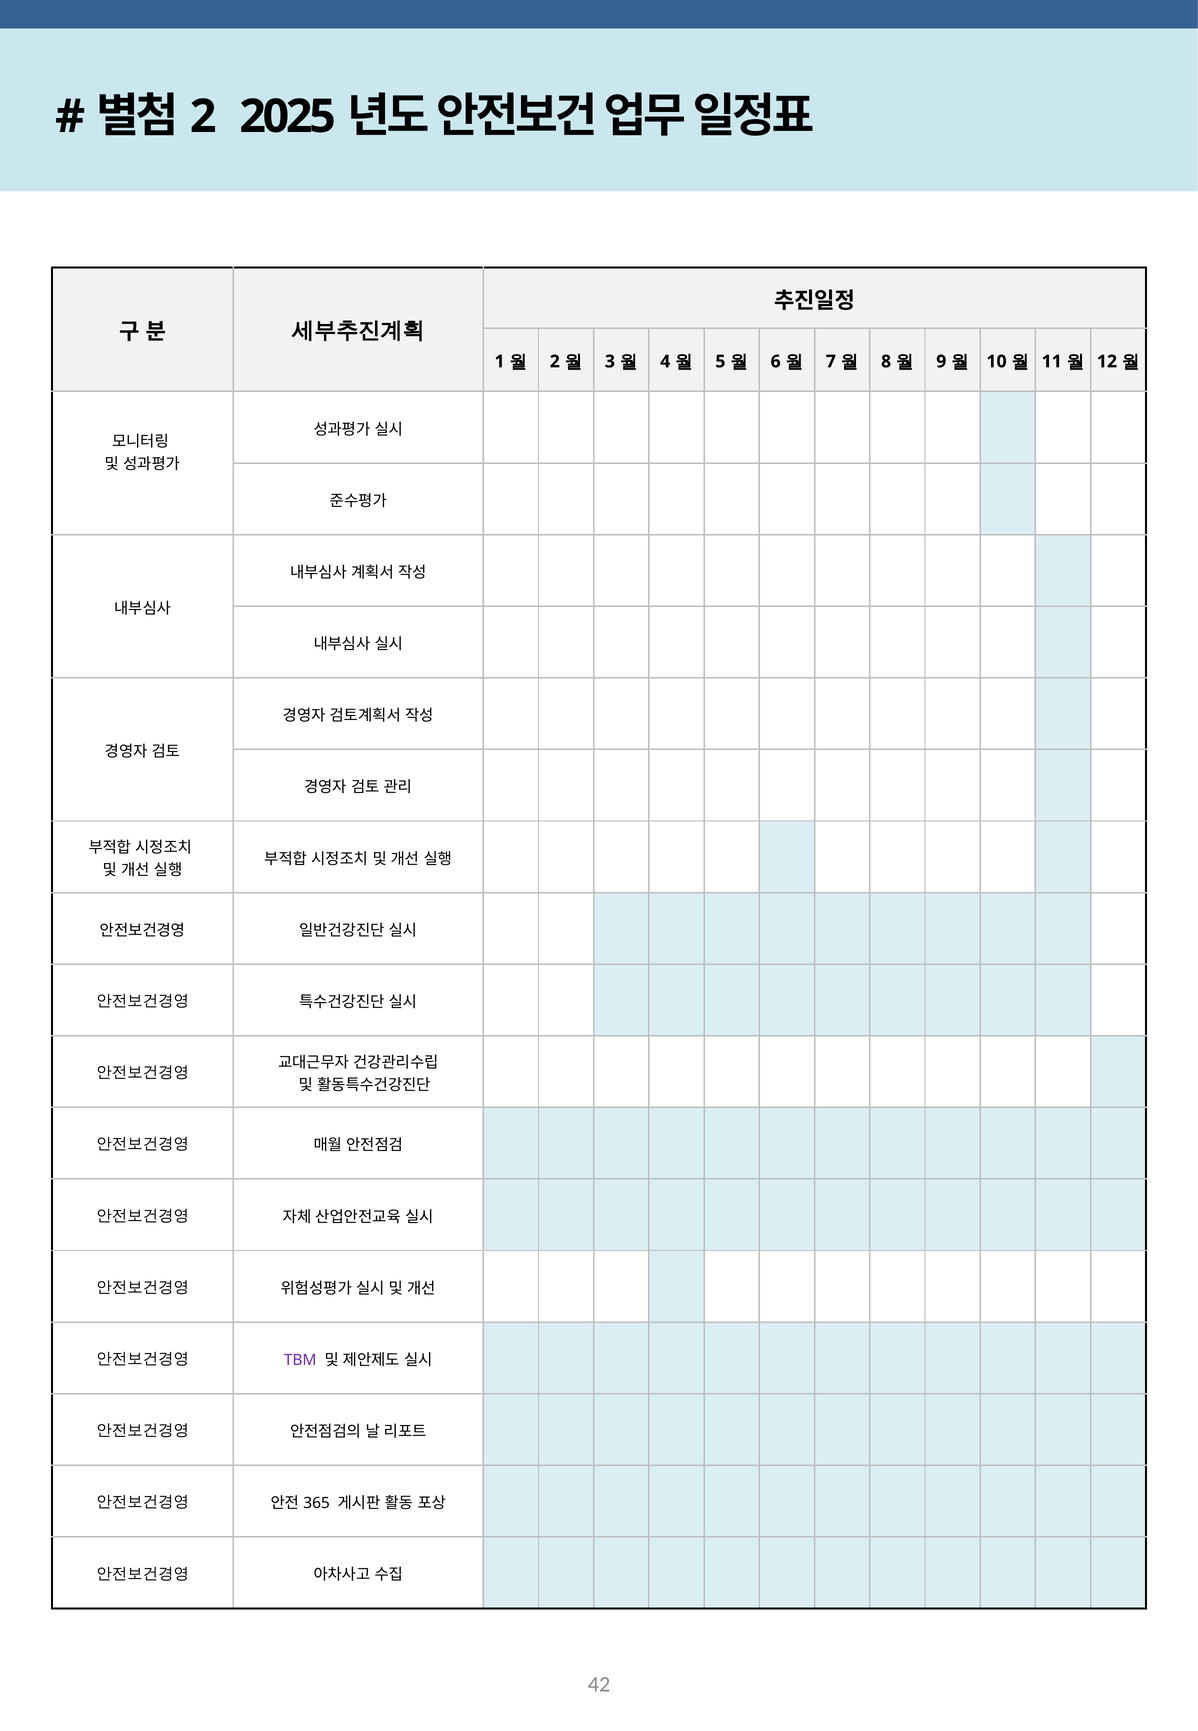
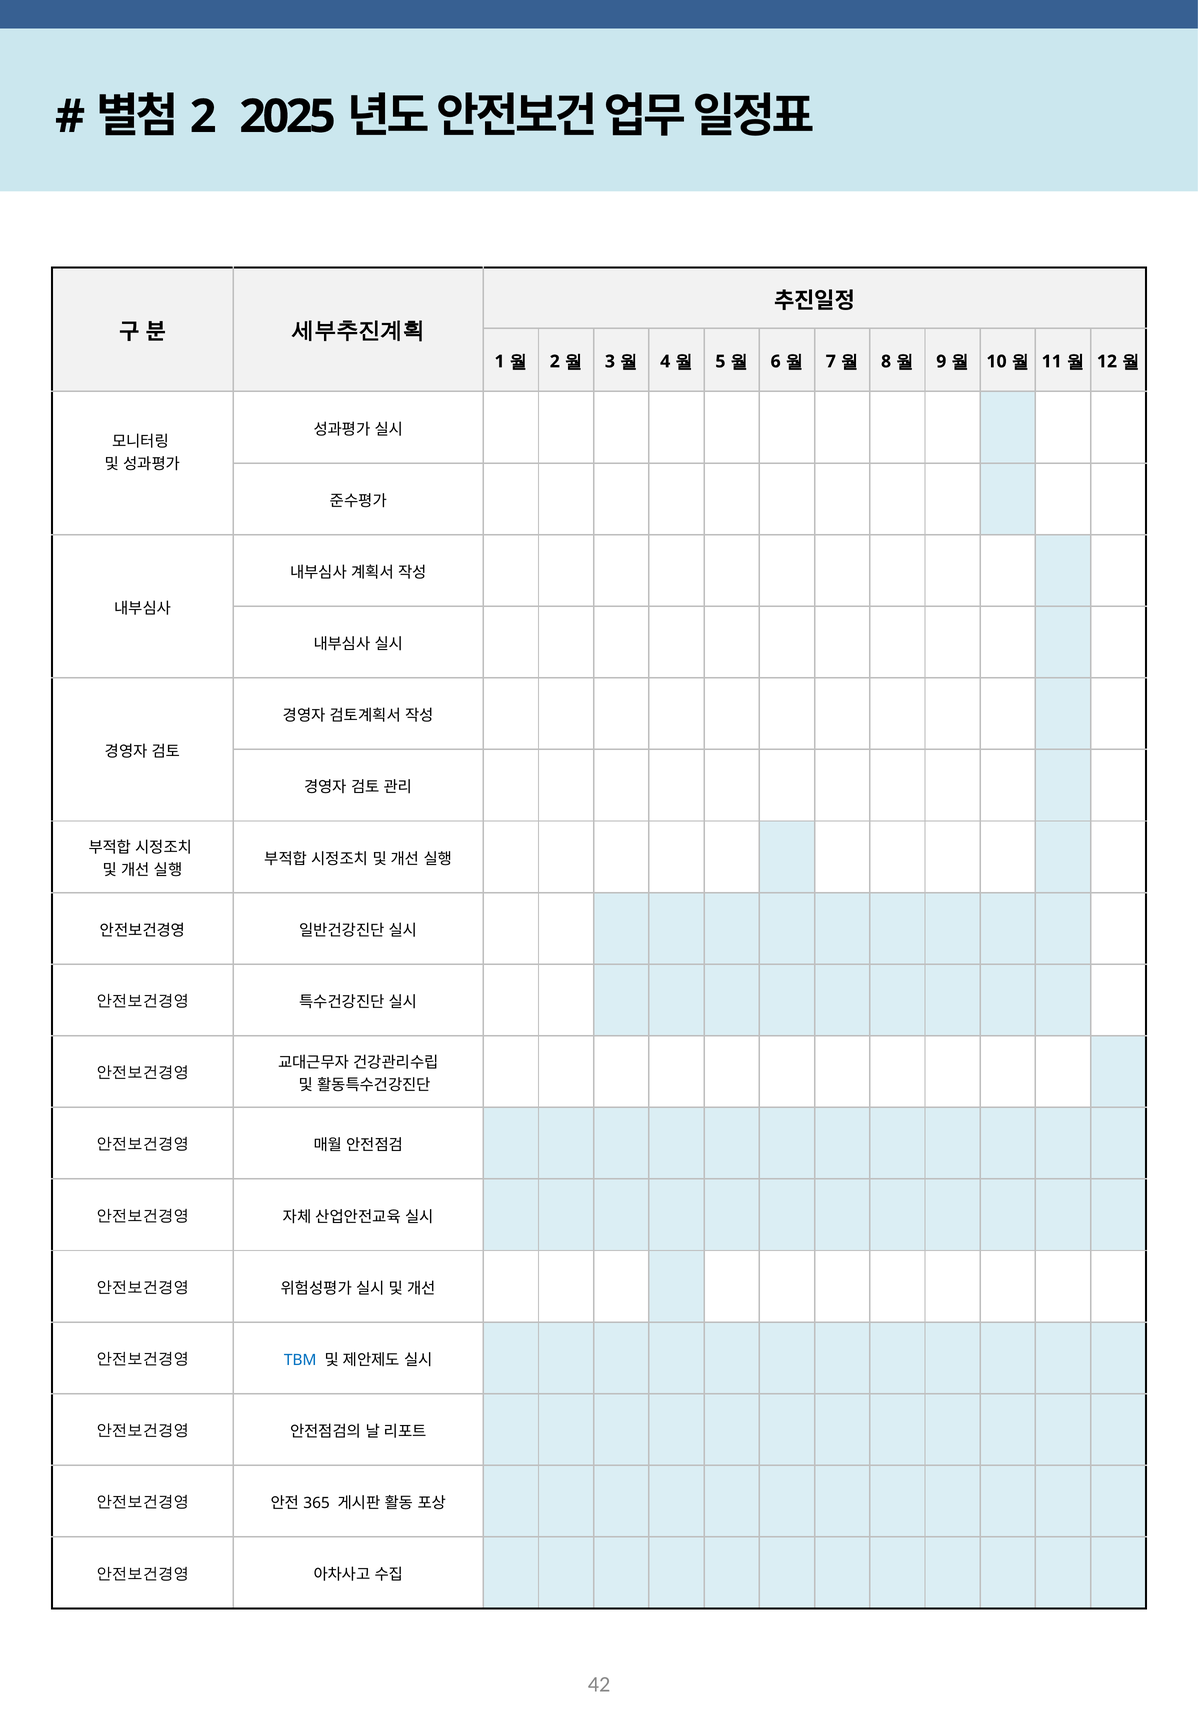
TBM colour: purple -> blue (300, 1360)
